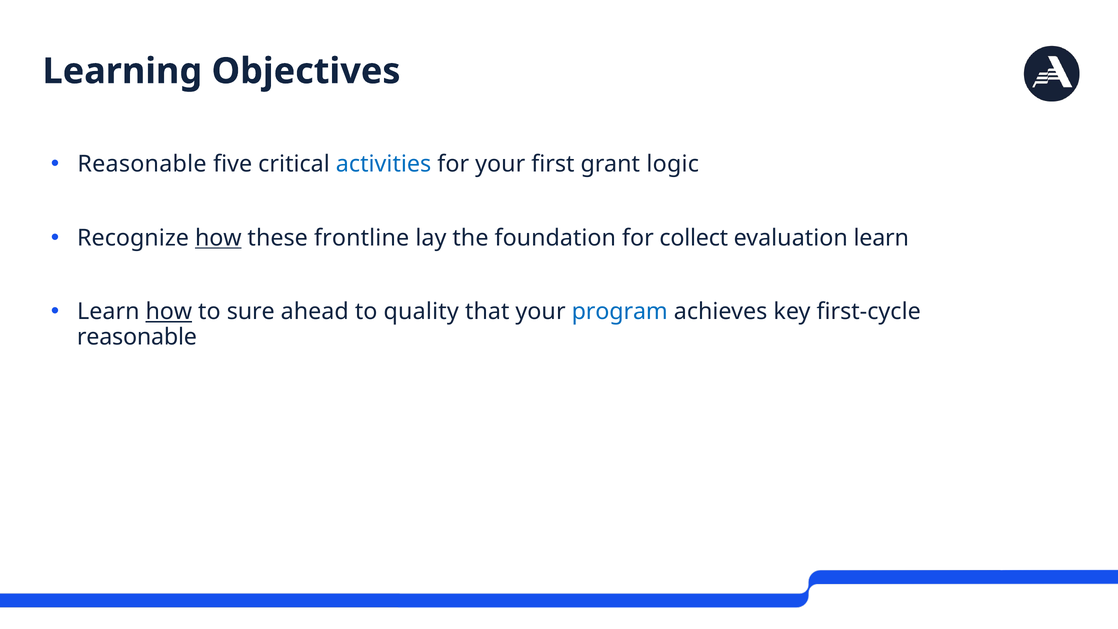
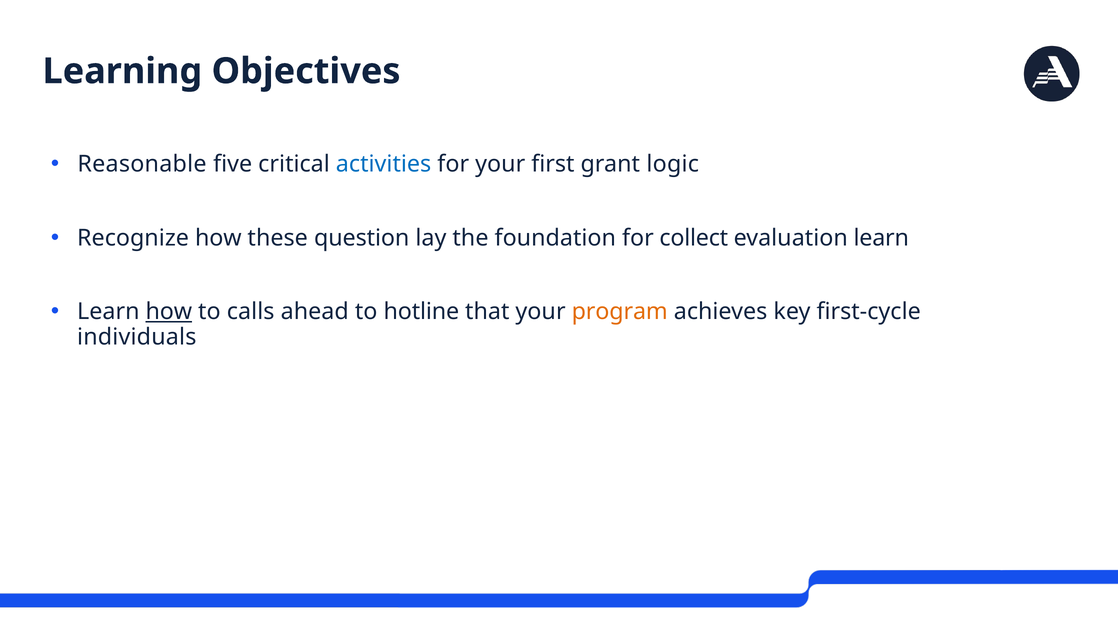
how underline: present -> none (218, 238)
frontline: frontline -> question (362, 238)
sure: sure -> calls (251, 312)
quality: quality -> hotline (421, 312)
program colour: blue -> orange (620, 312)
reasonable: reasonable -> individuals (137, 337)
